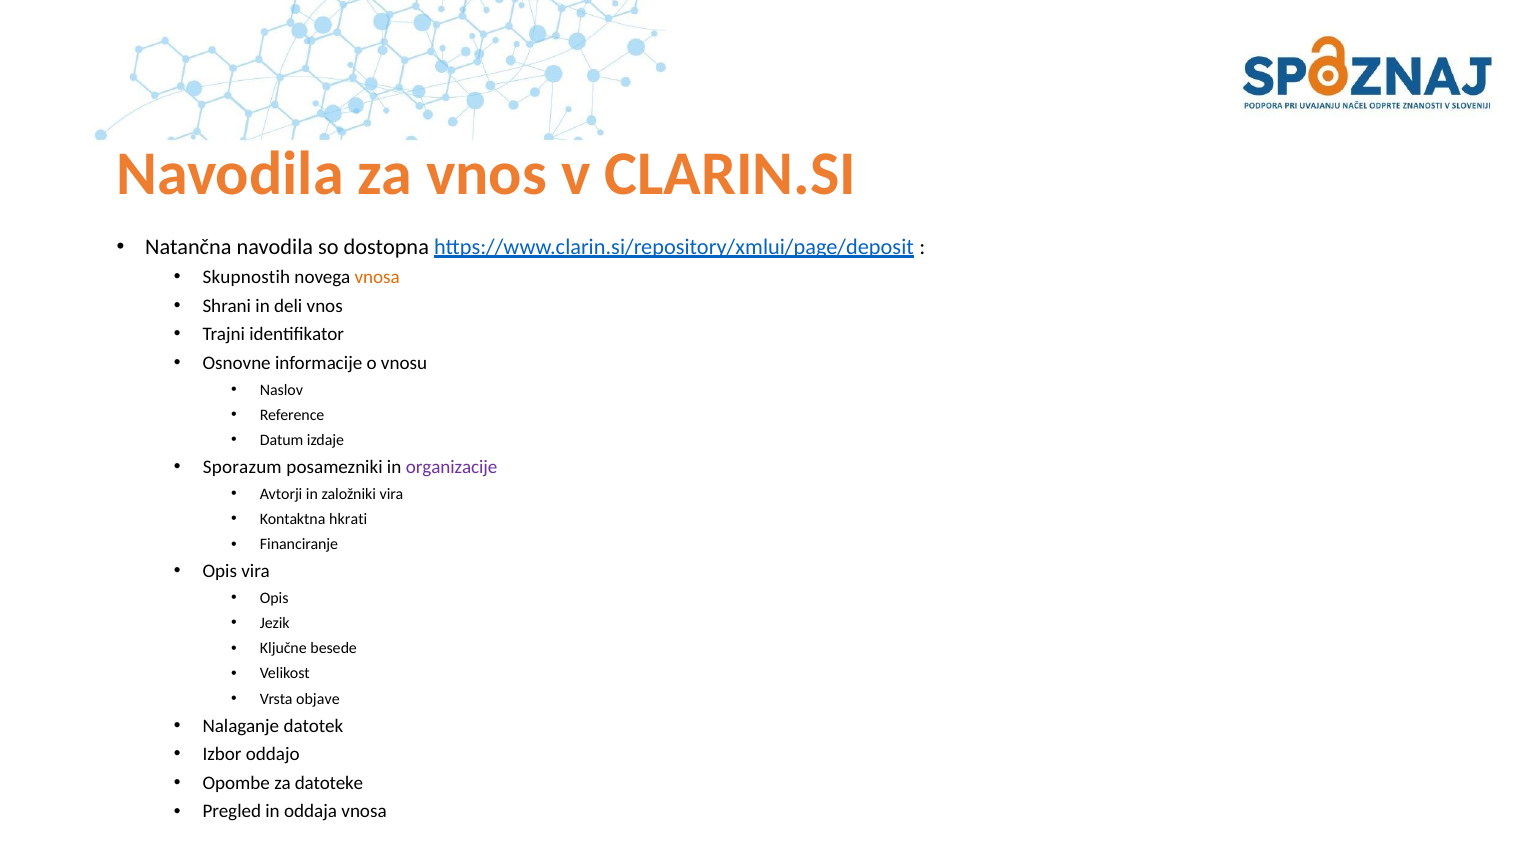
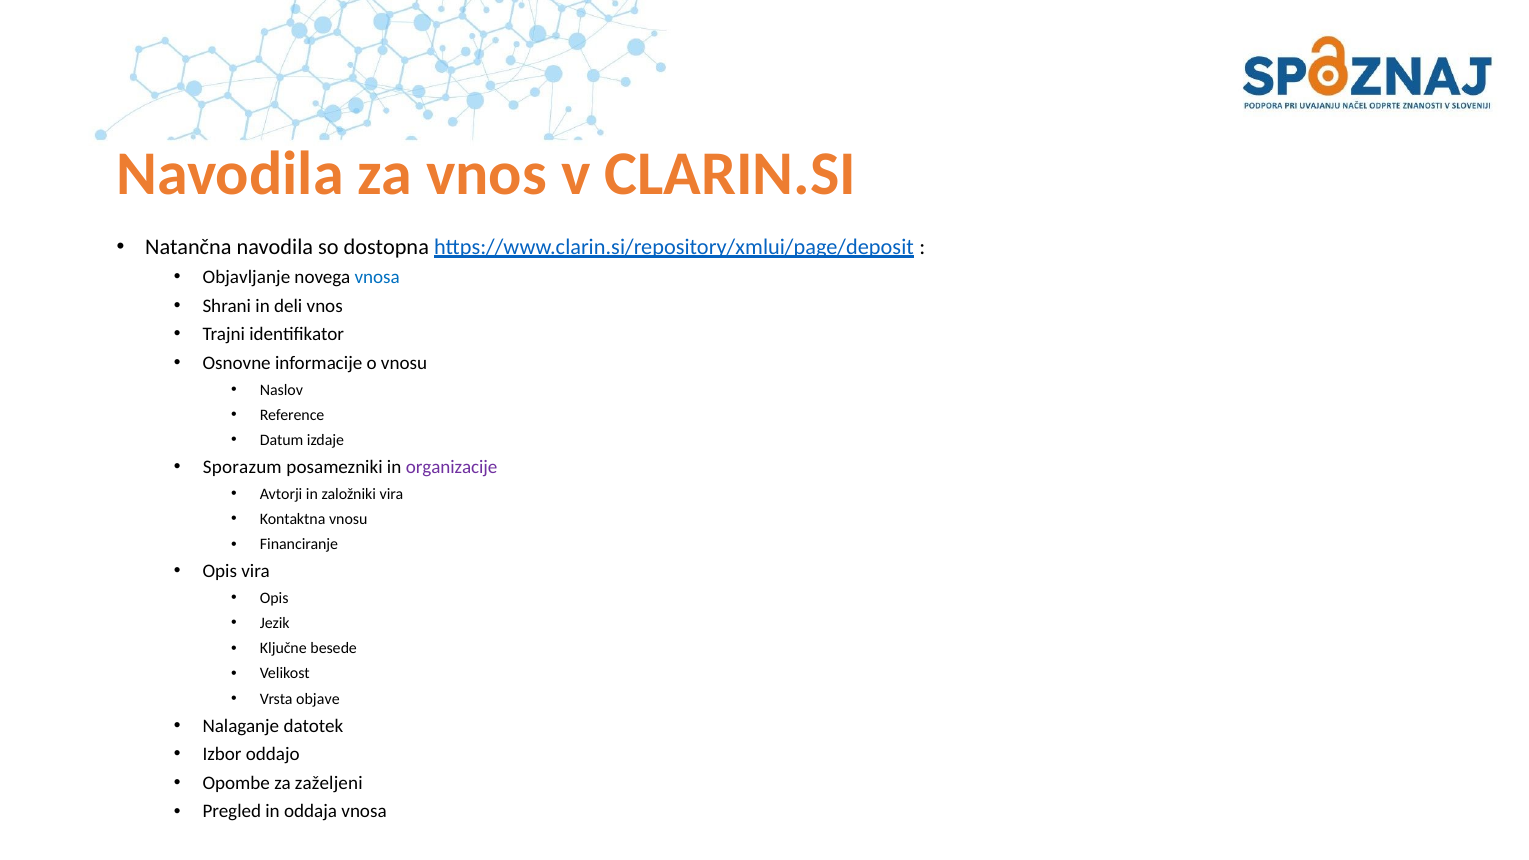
Skupnostih: Skupnostih -> Objavljanje (246, 277)
vnosa colour: orange -> blue (377, 277)
Kontaktna hkrati: hkrati -> vnosu (348, 519)
datoteke: datoteke -> zaželjeni (329, 783)
